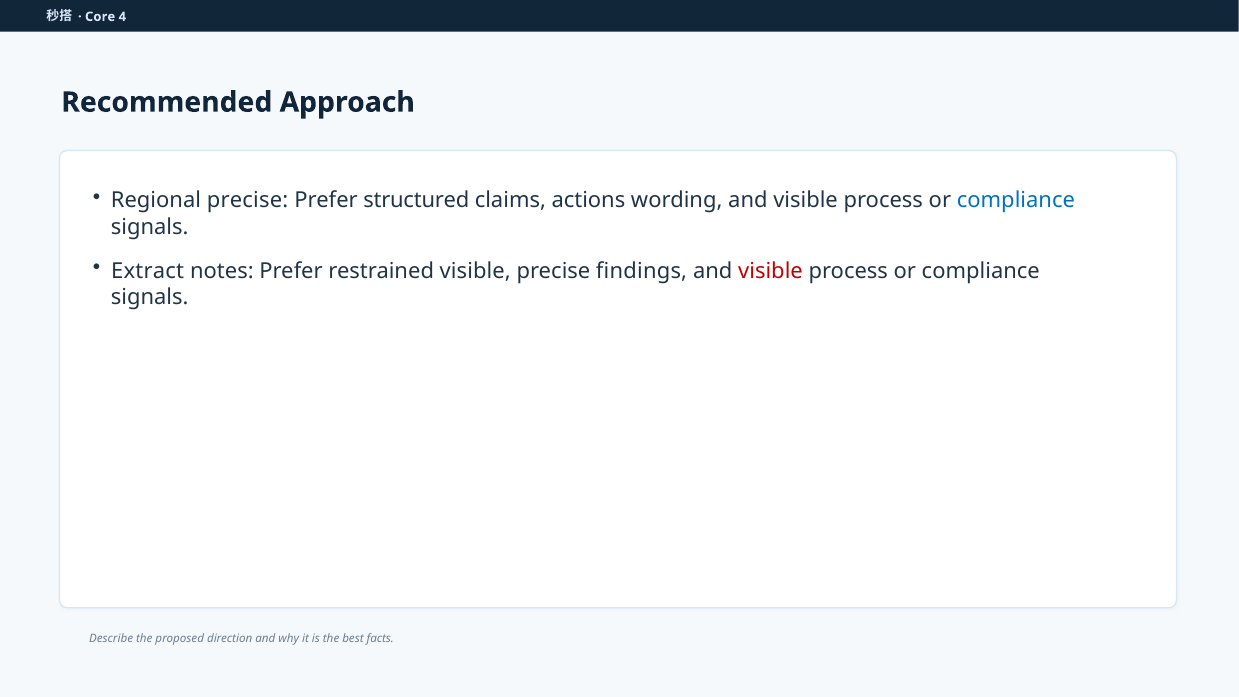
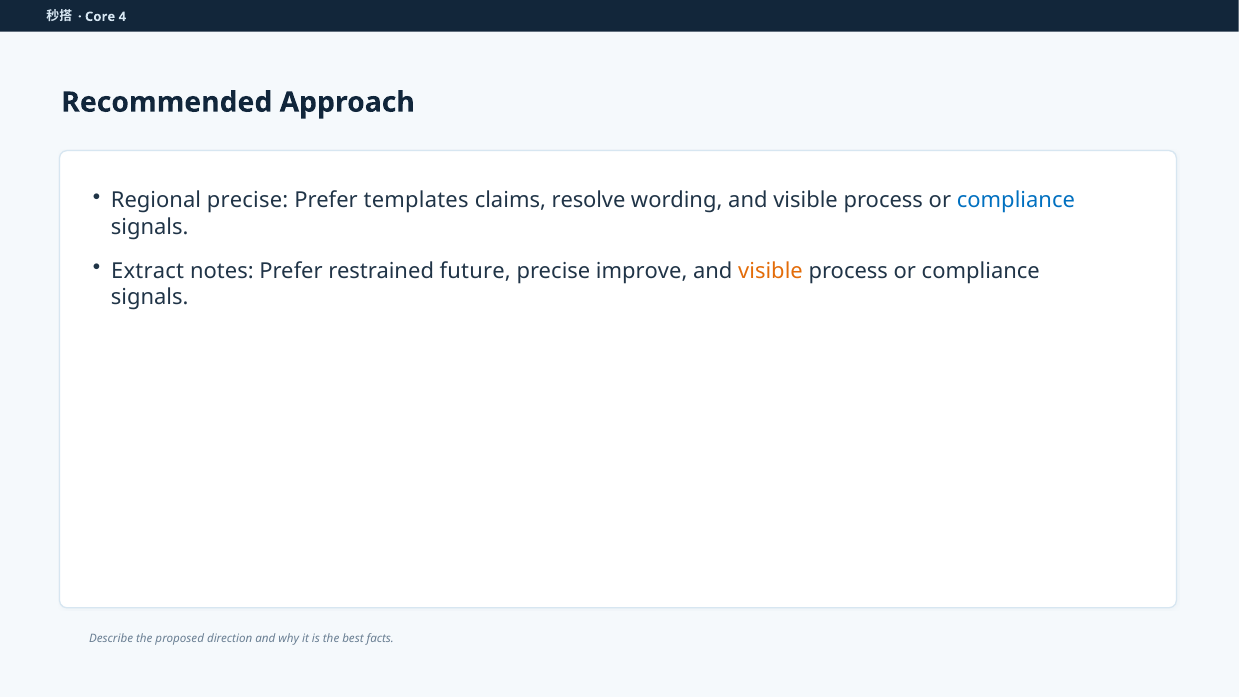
structured: structured -> templates (416, 201)
actions: actions -> resolve (588, 201)
restrained visible: visible -> future (475, 271)
findings: findings -> improve (642, 271)
visible colour: red -> orange (771, 271)
